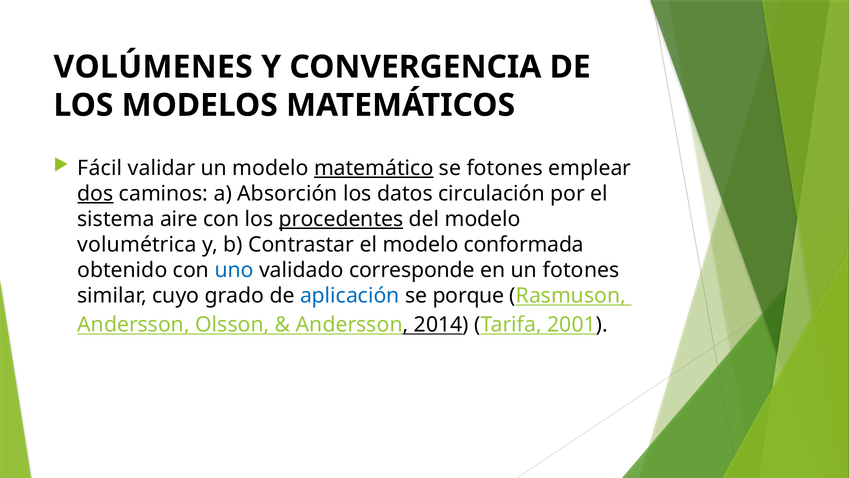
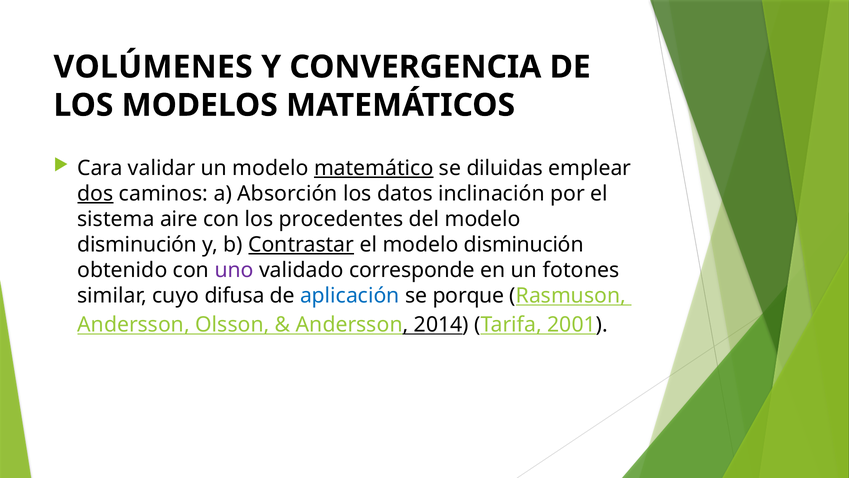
Fácil: Fácil -> Cara (100, 168)
se fotones: fotones -> diluidas (505, 168)
circulación: circulación -> inclinación (491, 193)
procedentes underline: present -> none (341, 219)
volumétrica: volumétrica -> disminución (137, 244)
Contrastar underline: none -> present (301, 244)
el modelo conformada: conformada -> disminución (524, 244)
uno colour: blue -> purple (234, 270)
grado: grado -> difusa (235, 295)
